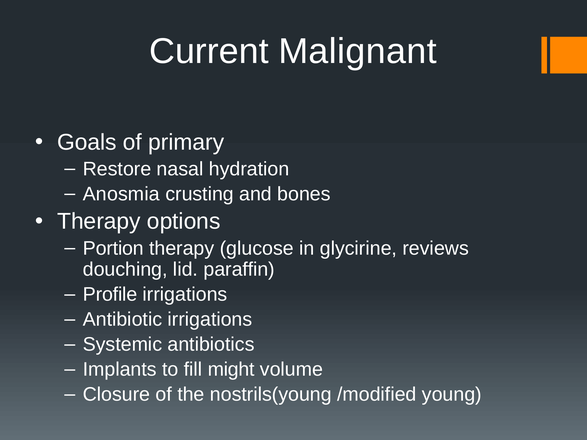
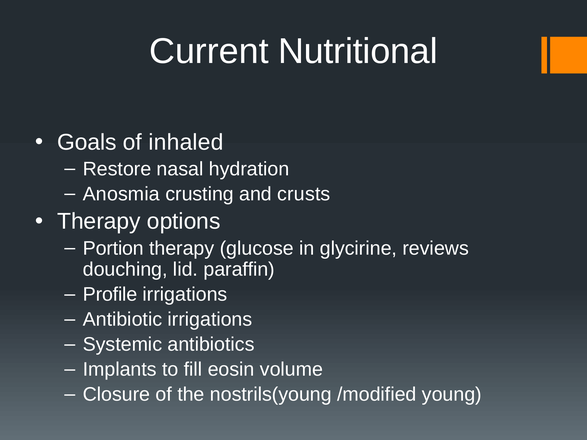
Malignant: Malignant -> Nutritional (358, 51)
primary: primary -> inhaled (186, 142)
bones: bones -> crusts (304, 194)
might: might -> eosin (231, 370)
